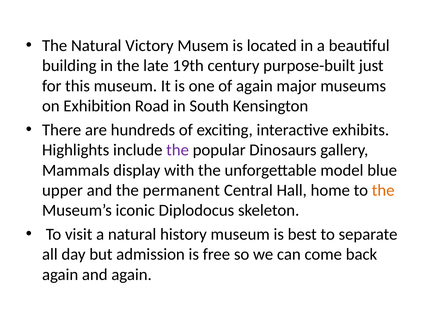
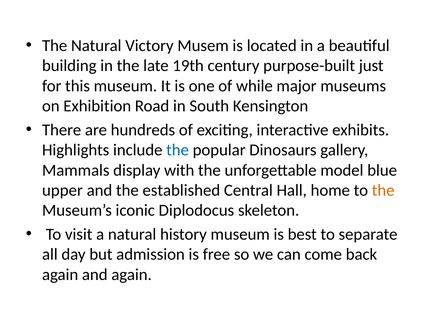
of again: again -> while (254, 86)
the colour: purple -> blue (178, 150)
permanent: permanent -> established (181, 190)
